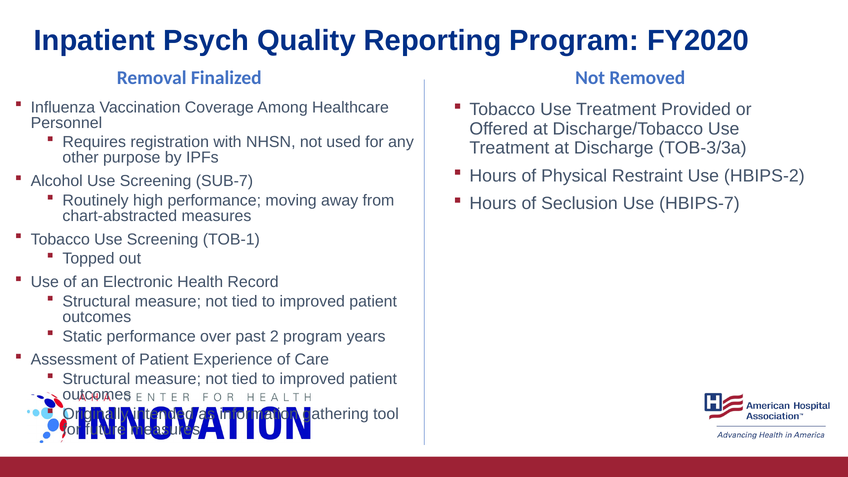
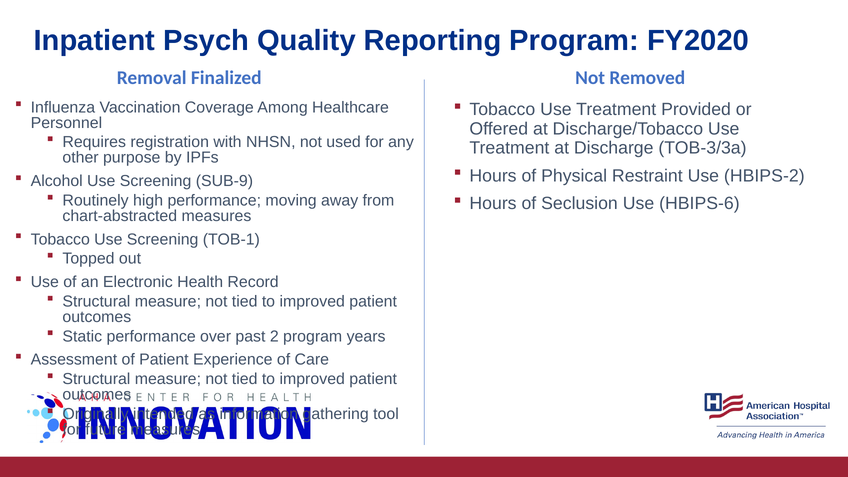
SUB-7: SUB-7 -> SUB-9 (224, 181)
HBIPS-7: HBIPS-7 -> HBIPS-6 (699, 204)
